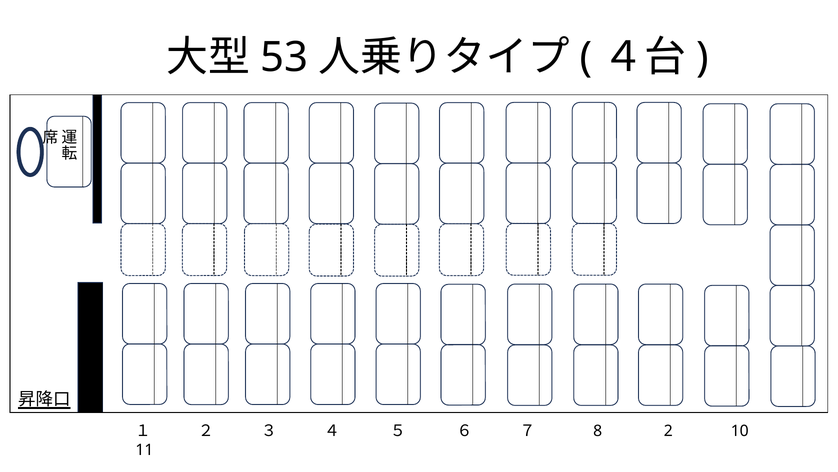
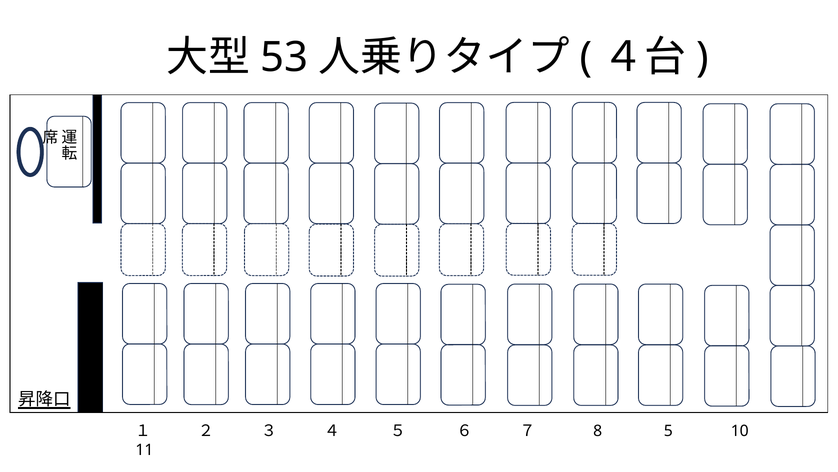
2: 2 -> 5 (668, 430)
